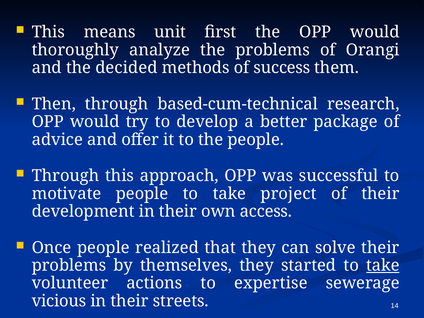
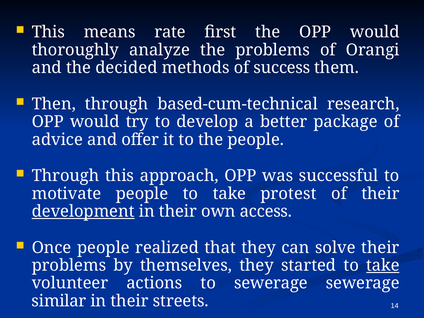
unit: unit -> rate (170, 32)
project: project -> protest (288, 194)
development underline: none -> present (83, 211)
to expertise: expertise -> sewerage (271, 283)
vicious: vicious -> similar (59, 301)
